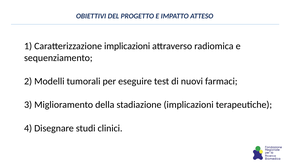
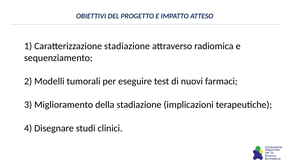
Caratterizzazione implicazioni: implicazioni -> stadiazione (127, 46)
